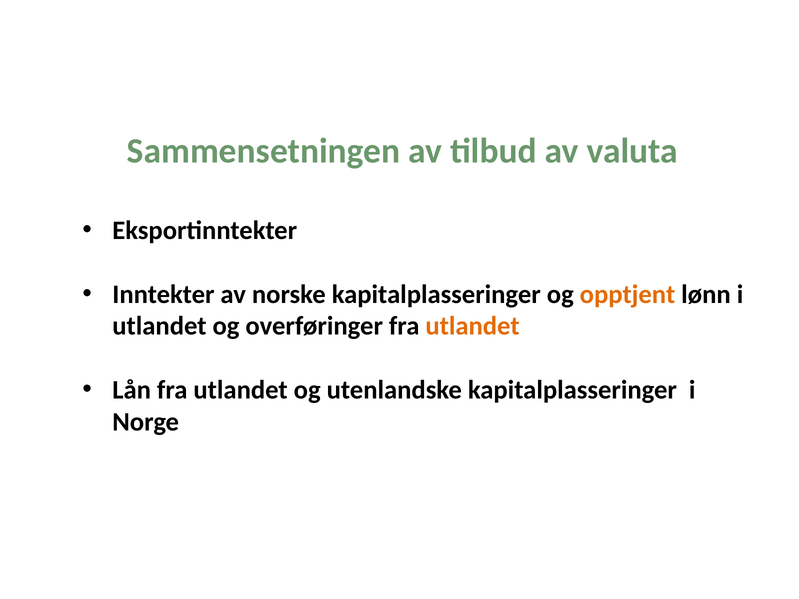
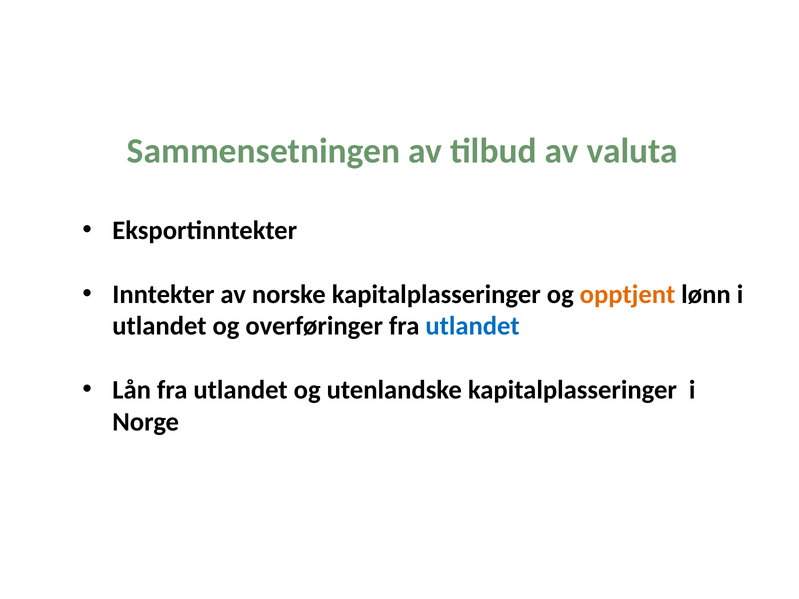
utlandet colour: orange -> blue (473, 326)
